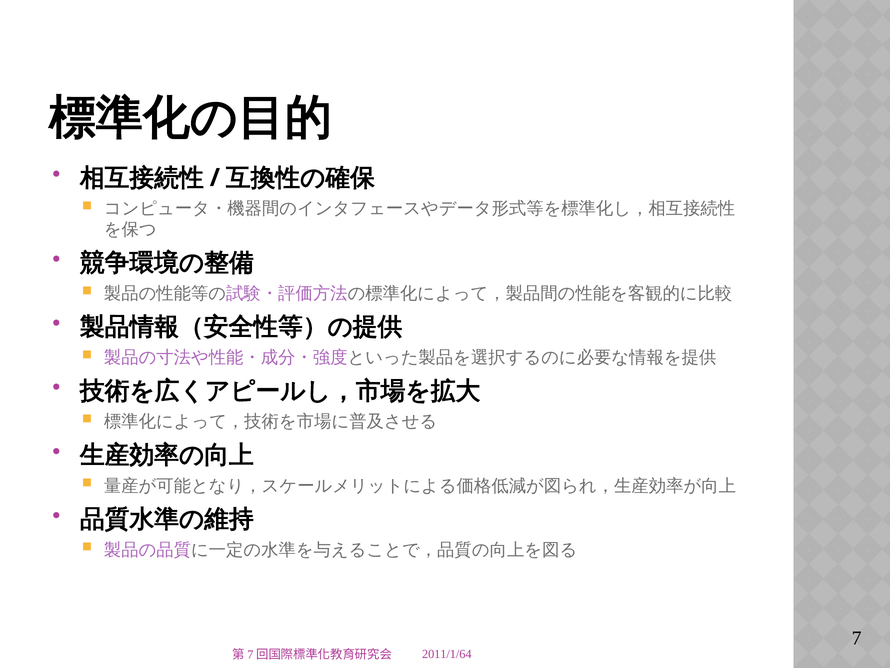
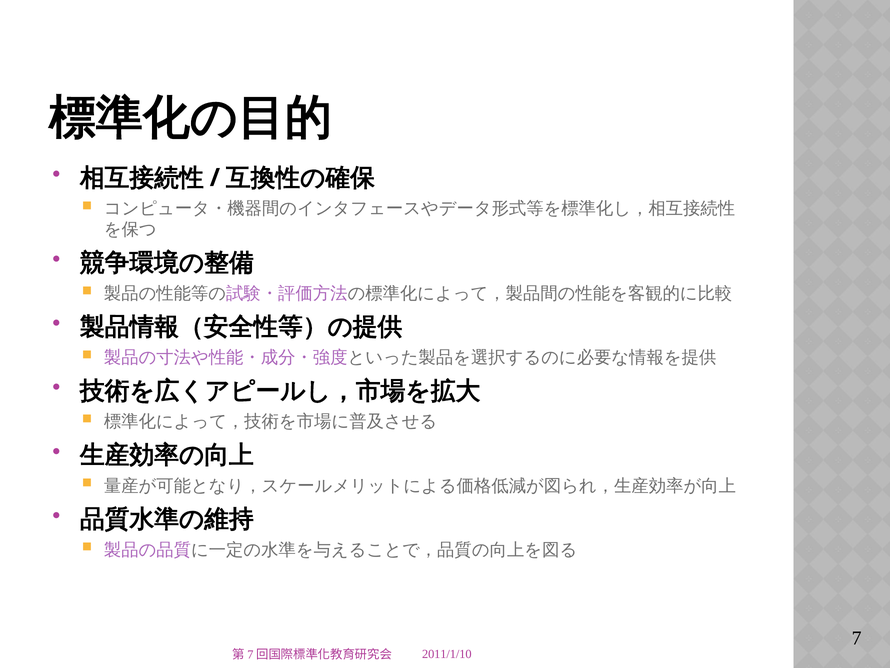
2011/1/64: 2011/1/64 -> 2011/1/10 (447, 654)
